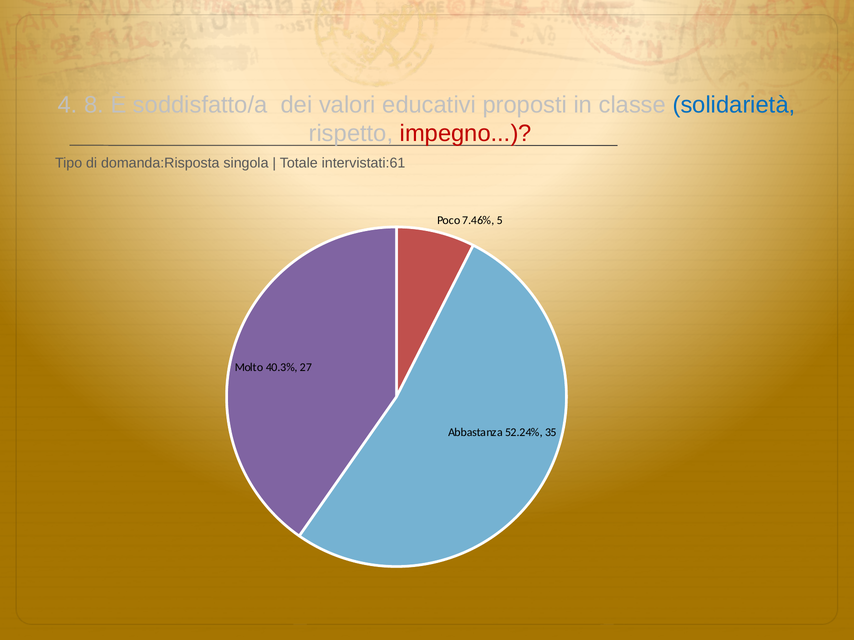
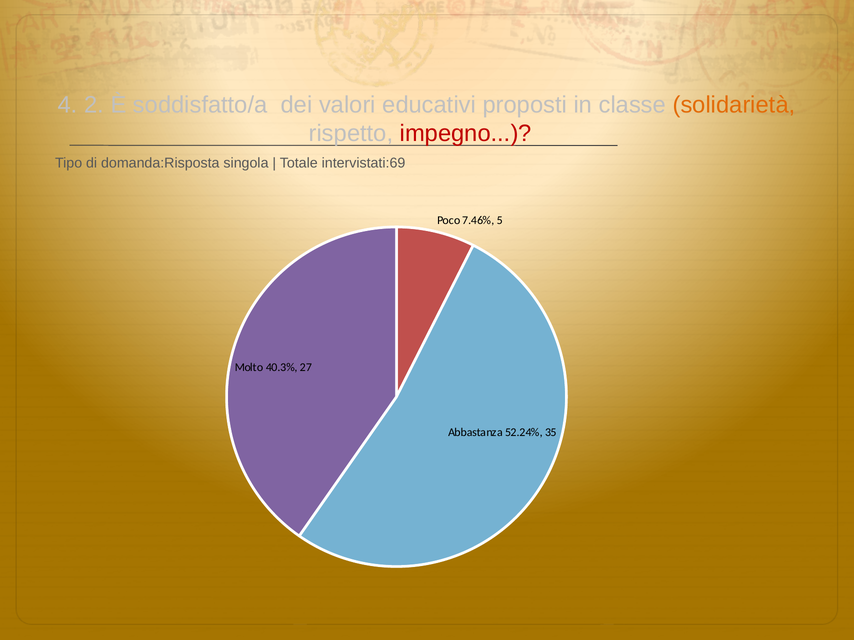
8: 8 -> 2 (94, 105)
solidarietà colour: blue -> orange (734, 105)
intervistati:61: intervistati:61 -> intervistati:69 (364, 163)
